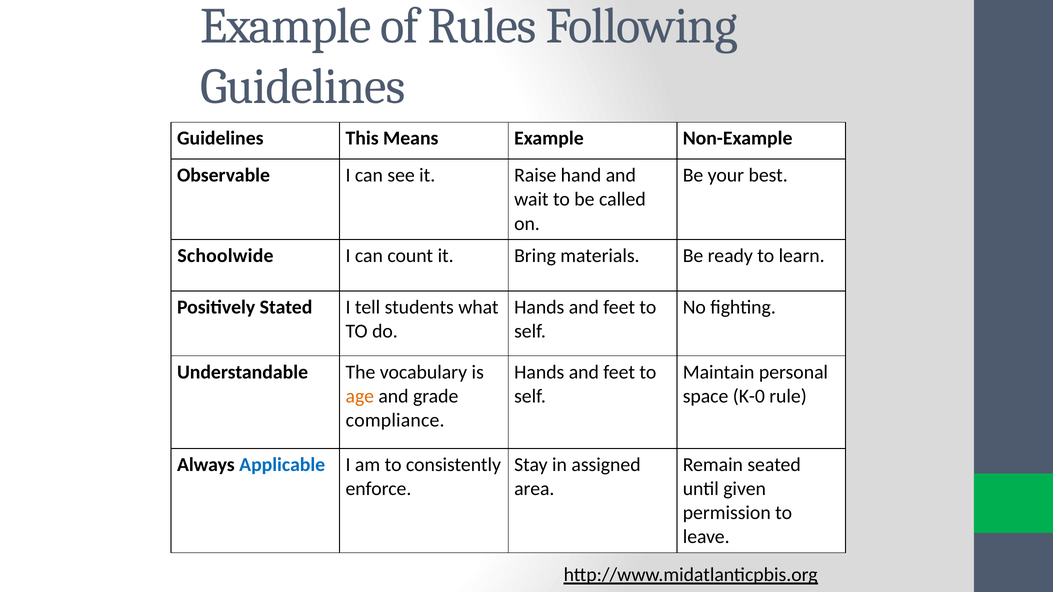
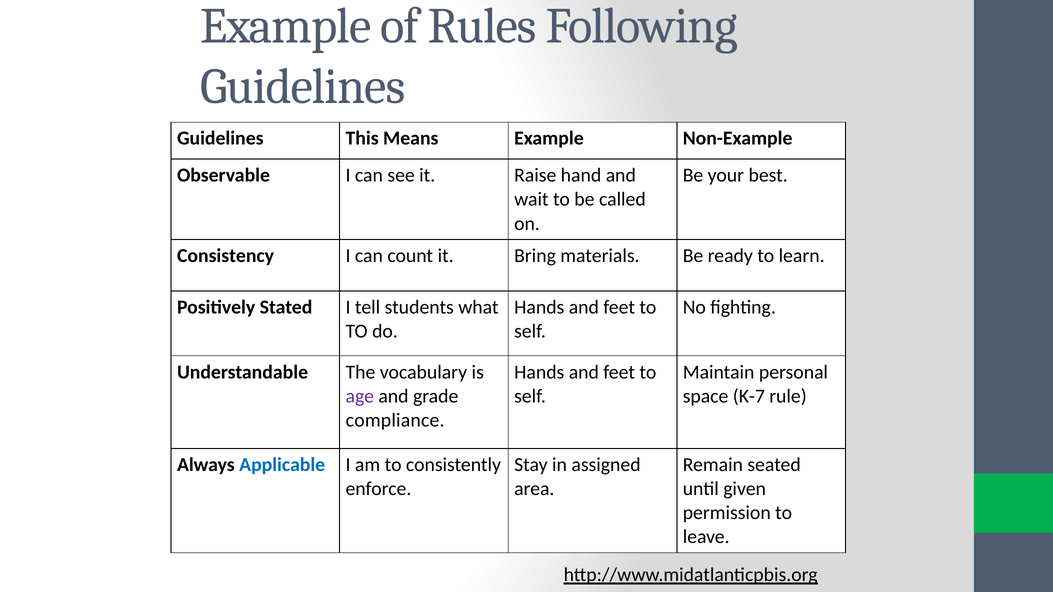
Schoolwide: Schoolwide -> Consistency (226, 256)
age colour: orange -> purple (360, 396)
K-0: K-0 -> K-7 (749, 396)
